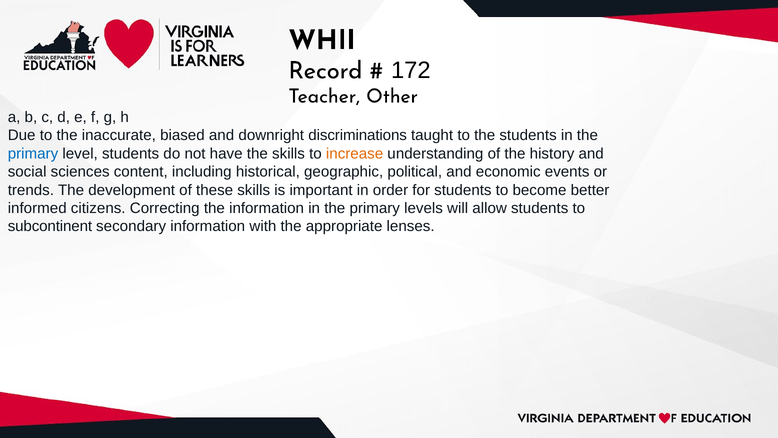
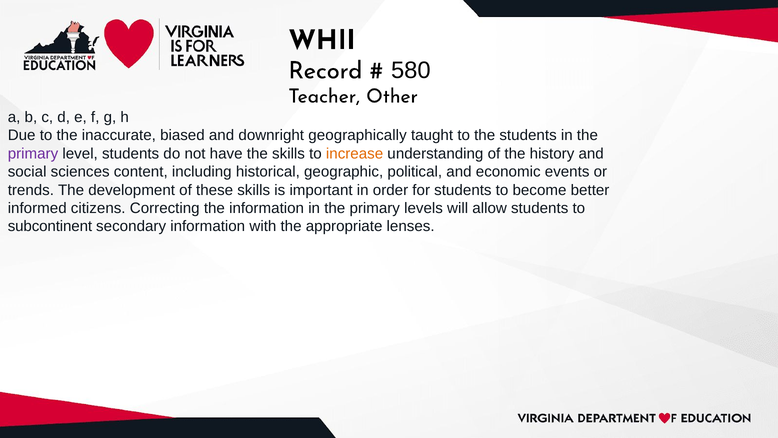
172: 172 -> 580 (411, 70)
discriminations: discriminations -> geographically (358, 135)
primary colour: blue -> purple (33, 154)
